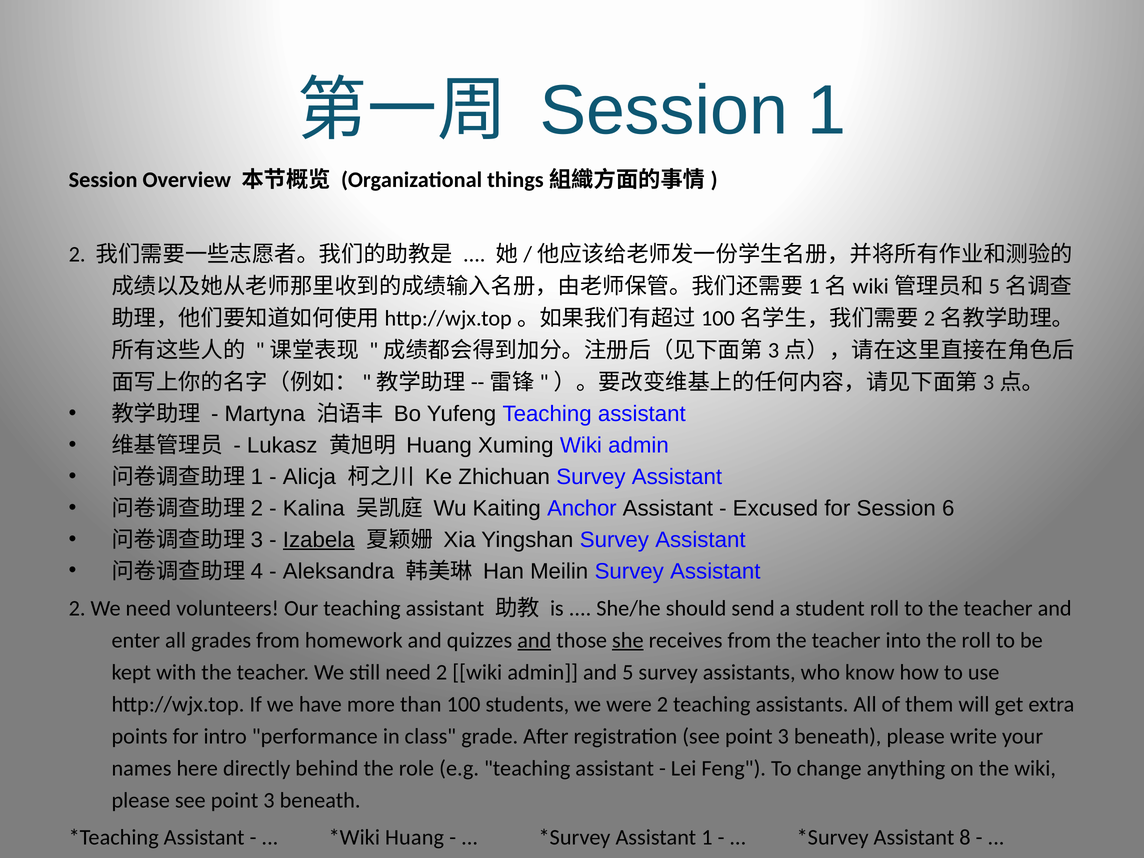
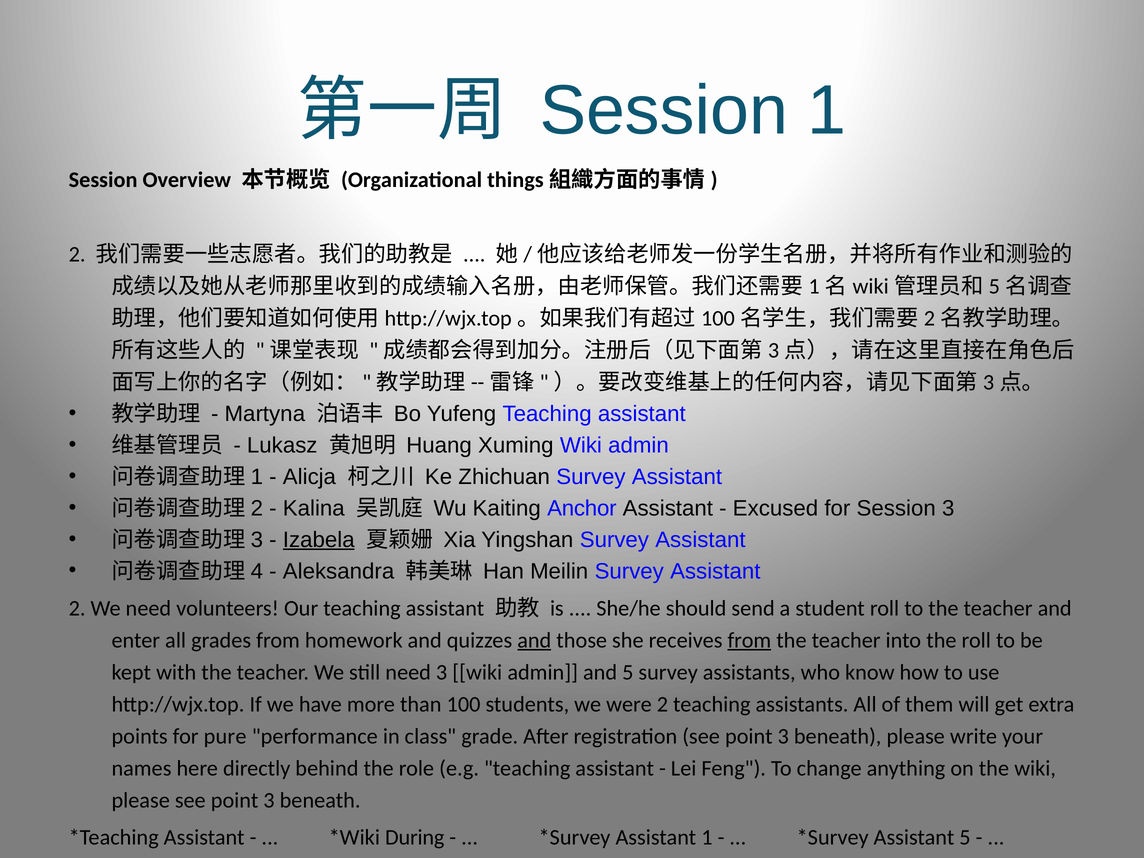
Session 6: 6 -> 3 (948, 508)
she underline: present -> none (628, 640)
from underline: none -> present (749, 640)
need 2: 2 -> 3 (442, 672)
intro: intro -> pure (225, 736)
Huang: Huang -> During (415, 838)
Assistant 8: 8 -> 5 (965, 838)
